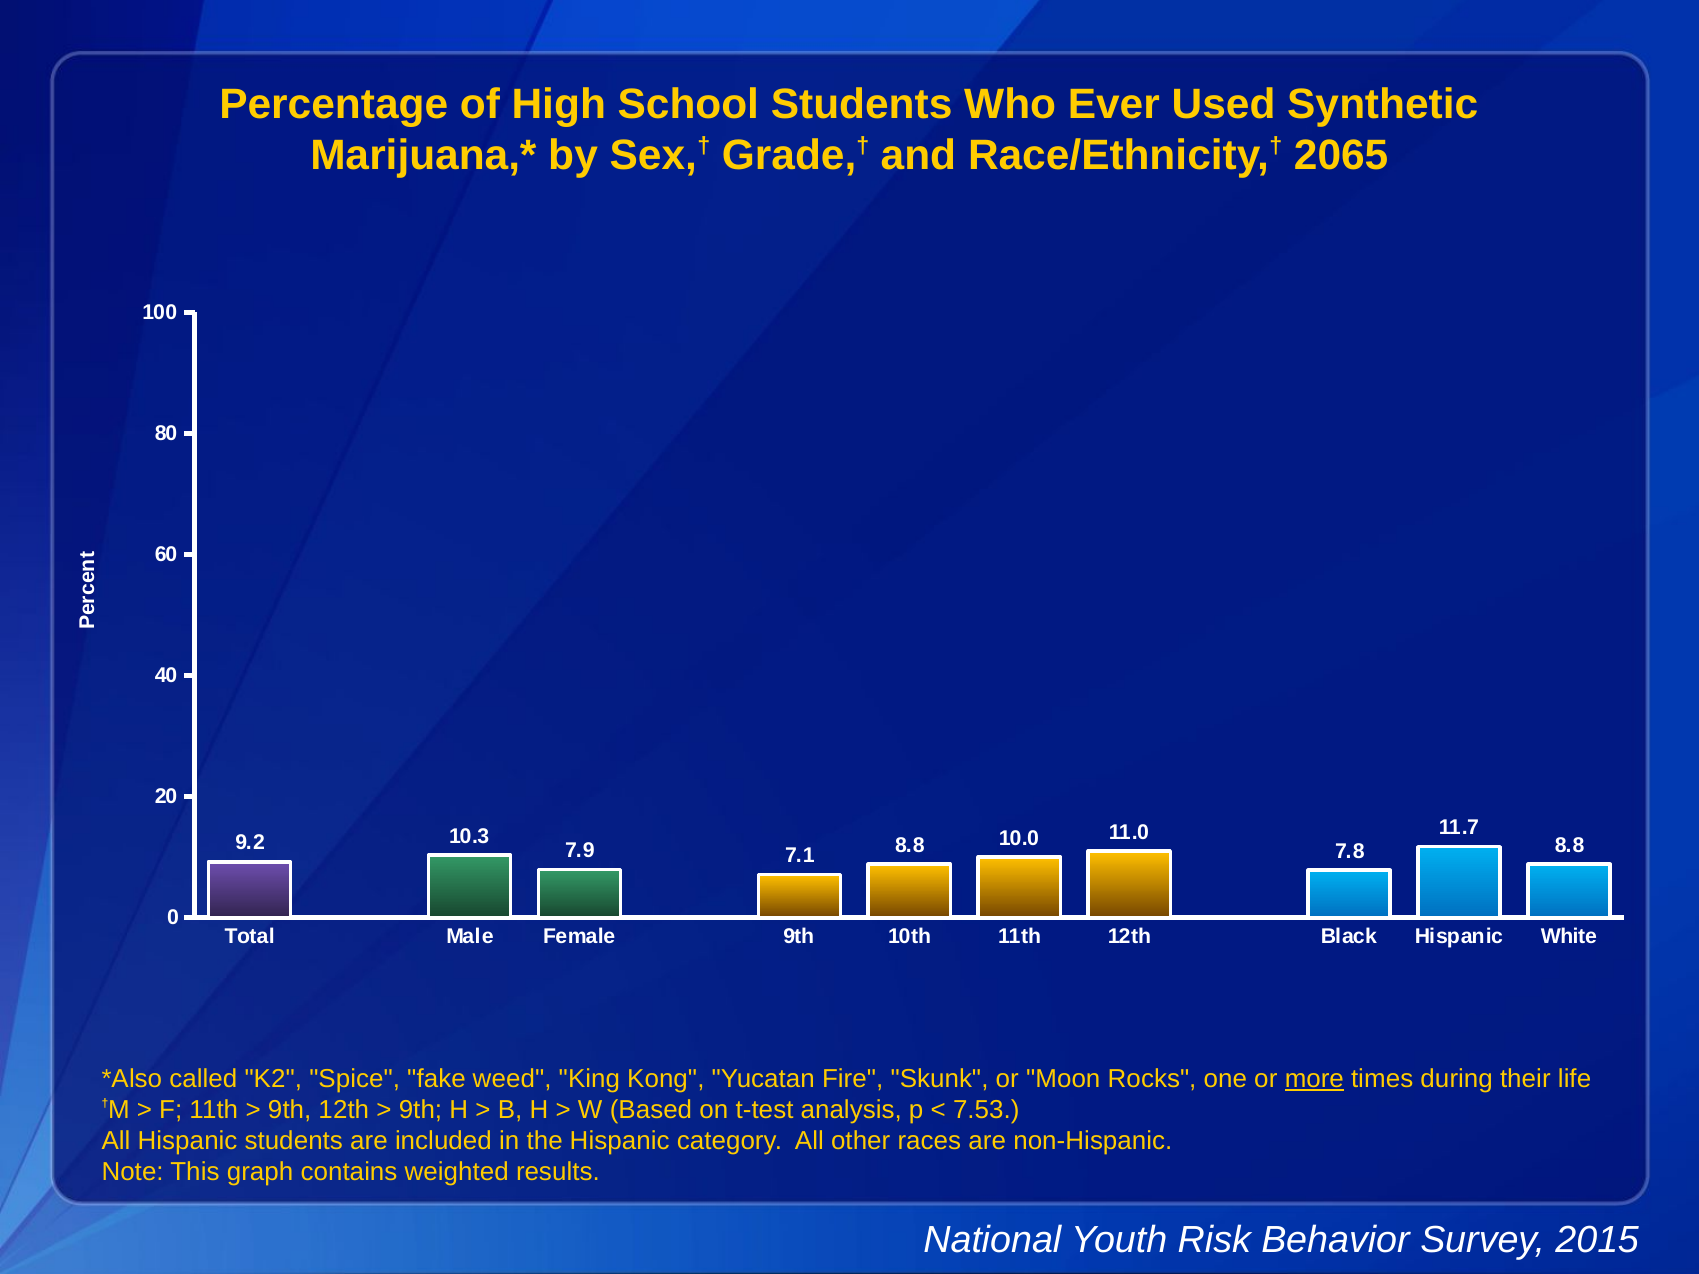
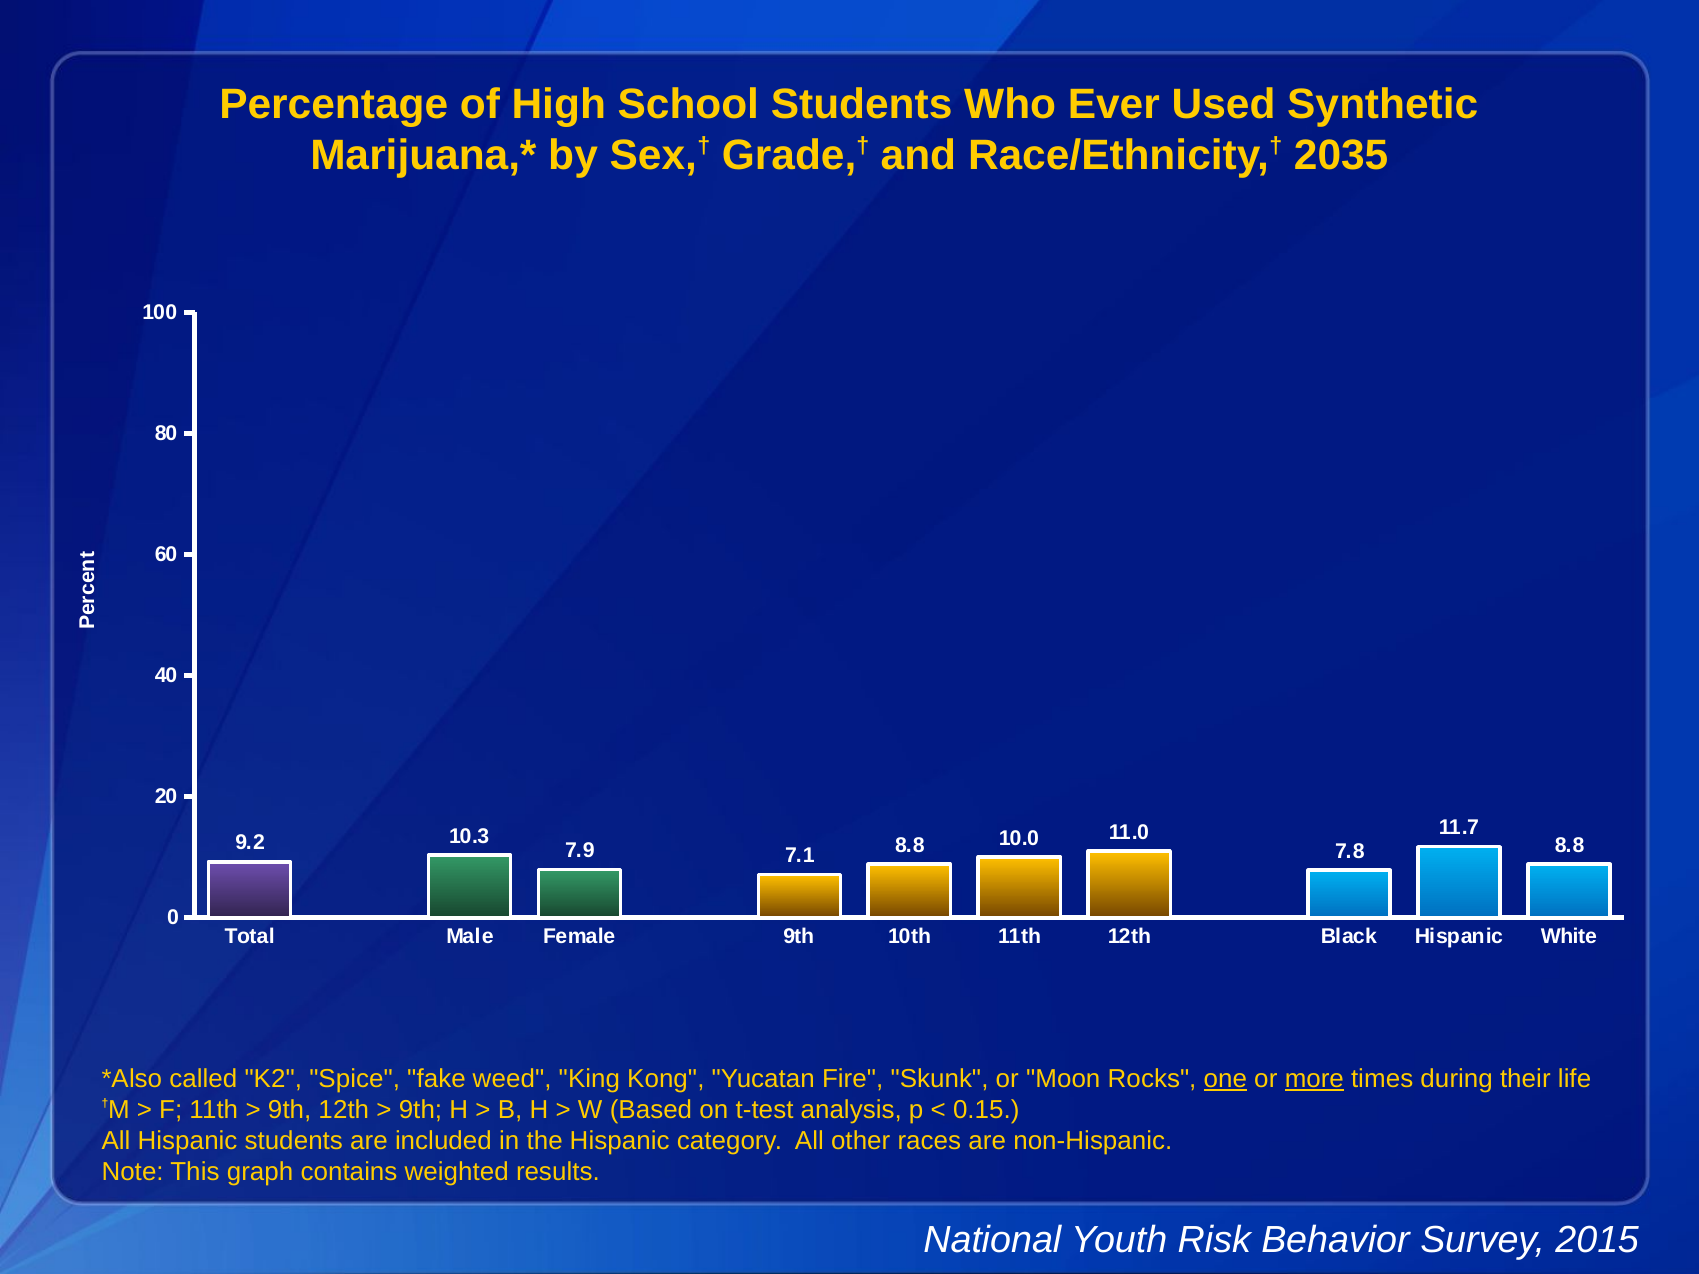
2065: 2065 -> 2035 (1341, 156)
one underline: none -> present (1225, 1079)
7.53: 7.53 -> 0.15 (986, 1110)
